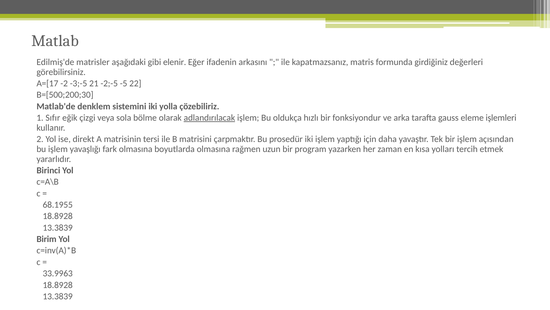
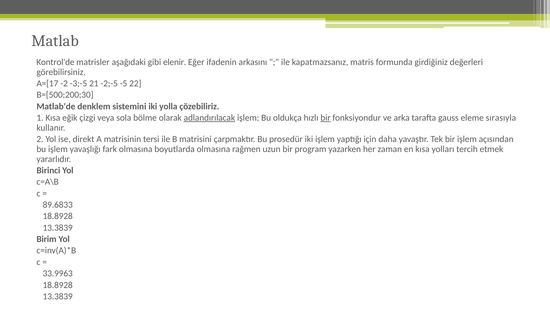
Edilmiş'de: Edilmiş'de -> Kontrol'de (55, 62)
1 Sıfır: Sıfır -> Kısa (53, 118)
bir underline: none -> present (326, 118)
işlemleri: işlemleri -> sırasıyla (501, 118)
68.1955: 68.1955 -> 89.6833 (58, 204)
